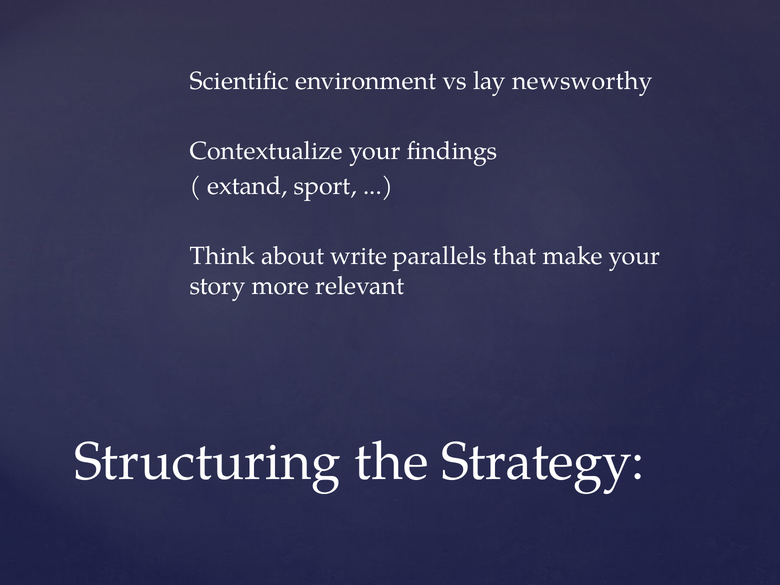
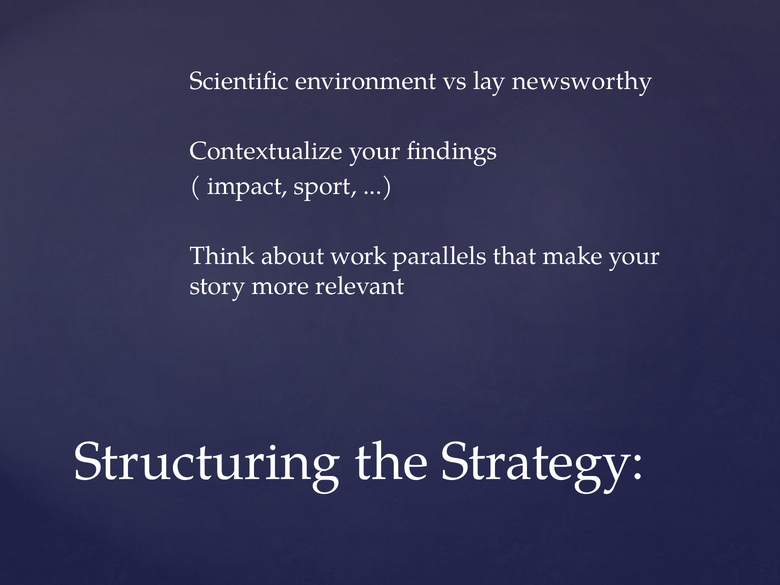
extand: extand -> impact (247, 186)
write: write -> work (359, 256)
